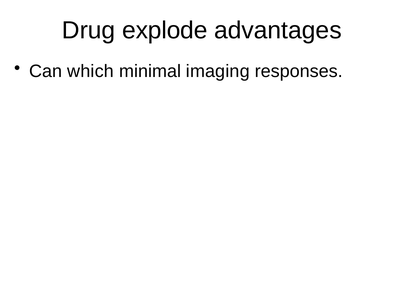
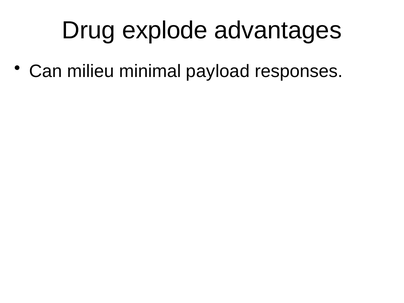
which: which -> milieu (91, 71)
imaging: imaging -> payload (218, 71)
